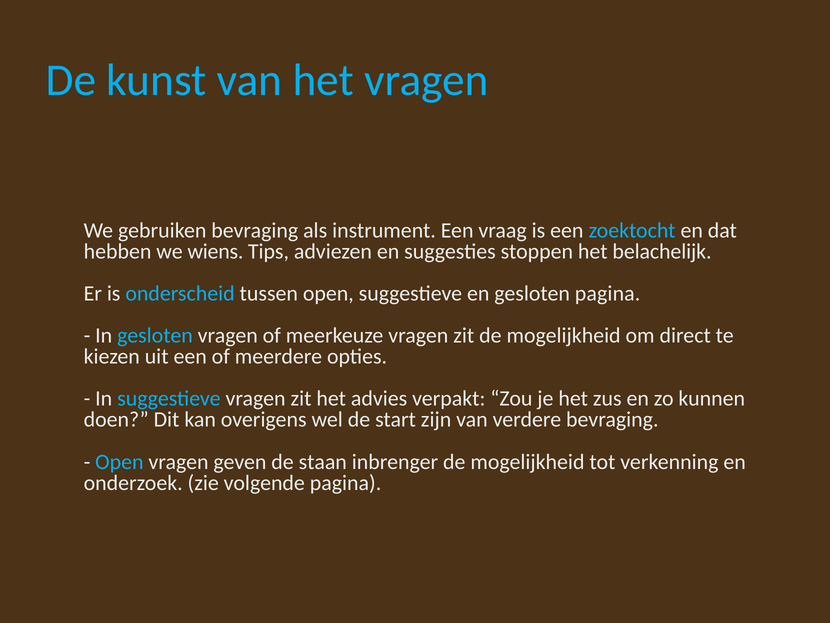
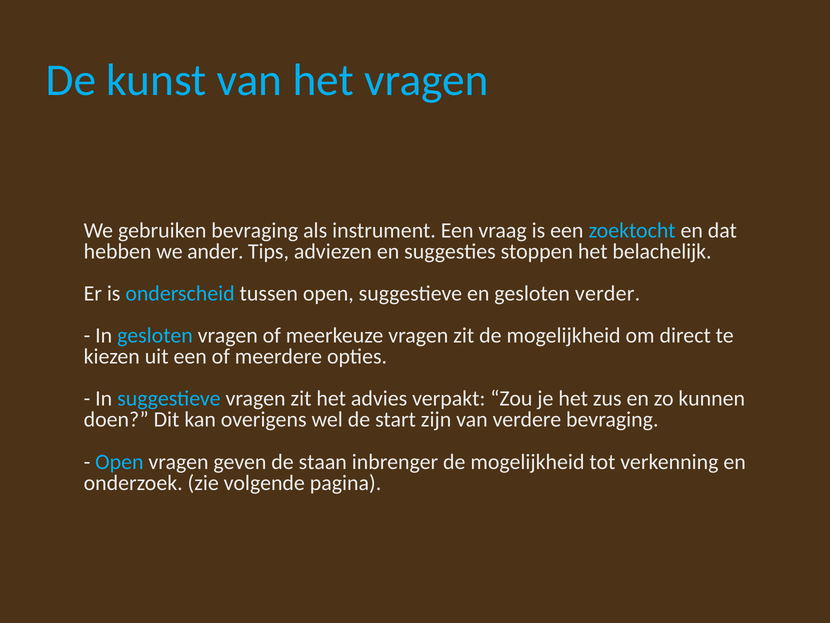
wiens: wiens -> ander (215, 251)
gesloten pagina: pagina -> verder (608, 293)
